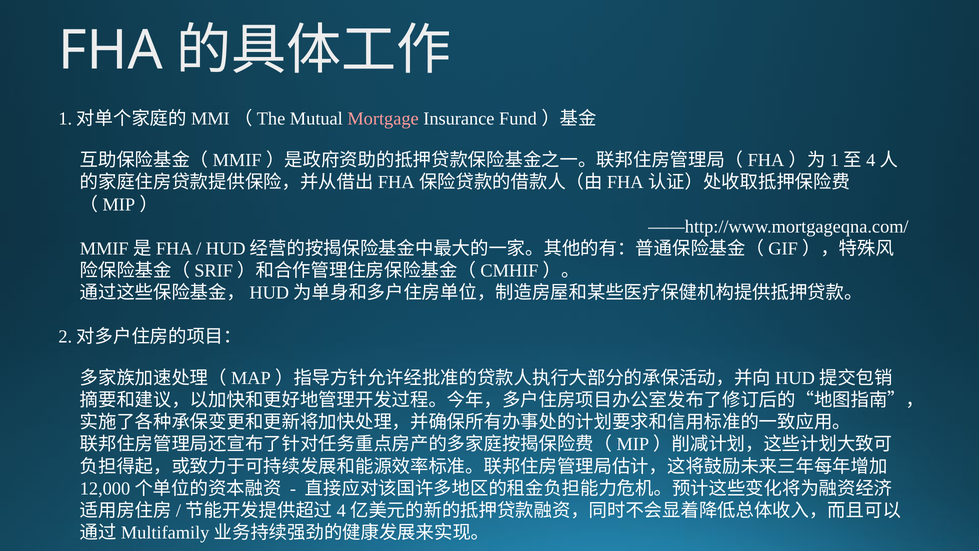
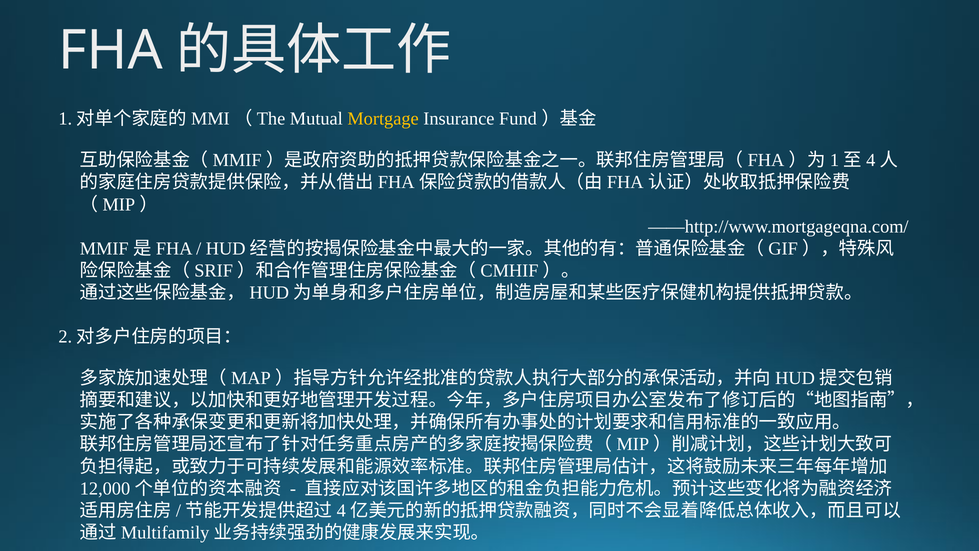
Mortgage colour: pink -> yellow (383, 119)
